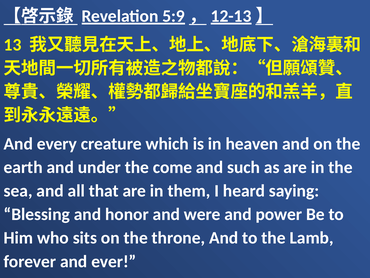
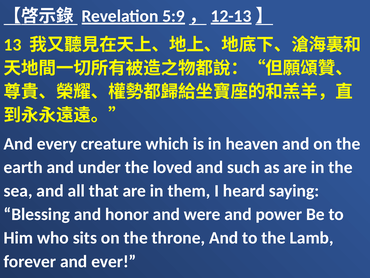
come: come -> loved (173, 167)
